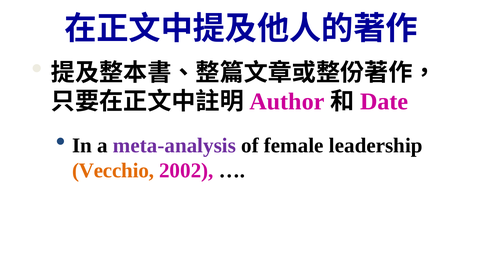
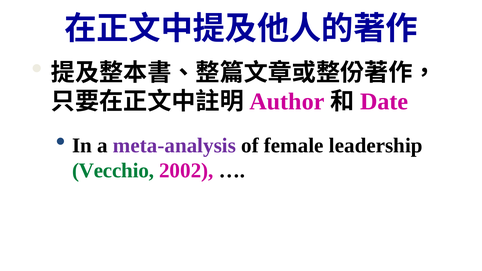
Vecchio colour: orange -> green (113, 171)
